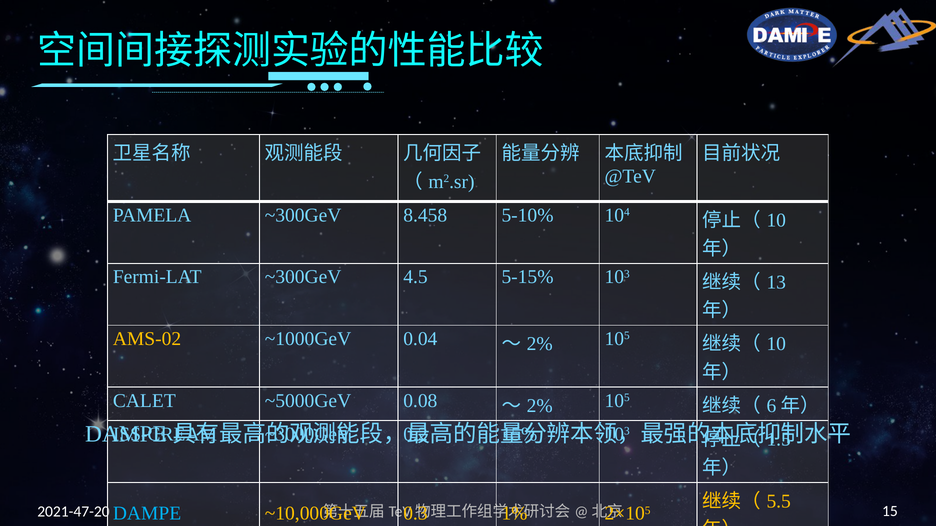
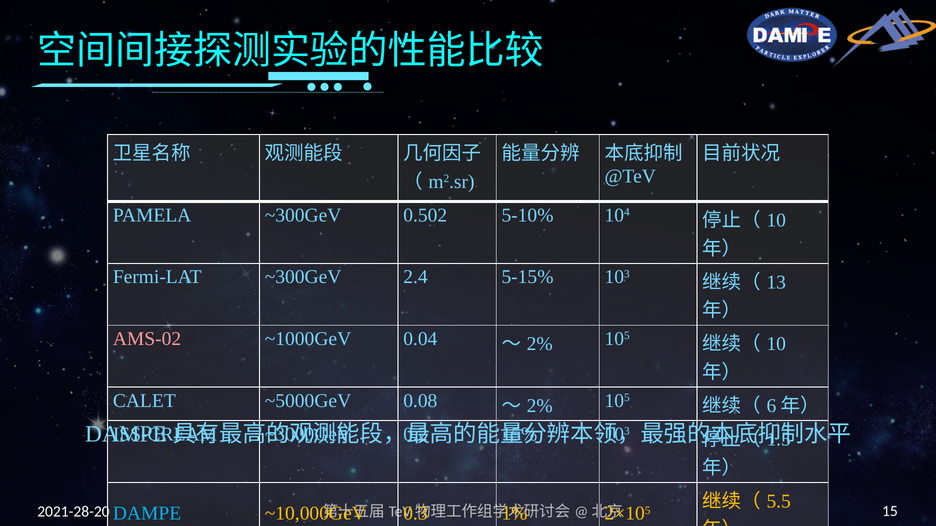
8.458: 8.458 -> 0.502 (425, 215)
4.5: 4.5 -> 2.4 (415, 277)
AMS-02 colour: yellow -> pink (147, 339)
2021-47-20: 2021-47-20 -> 2021-28-20 (73, 512)
